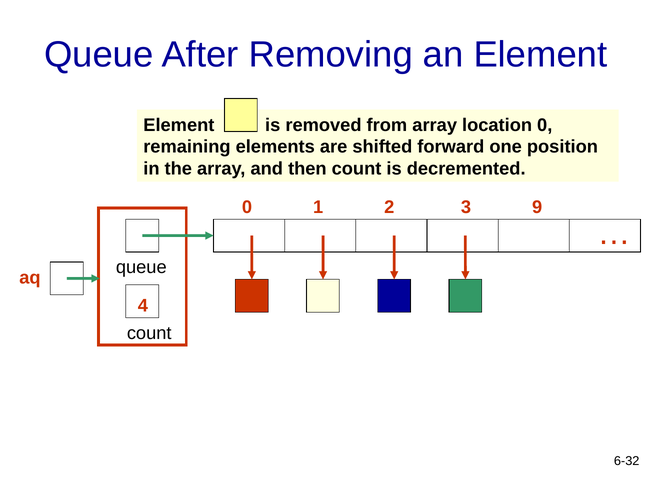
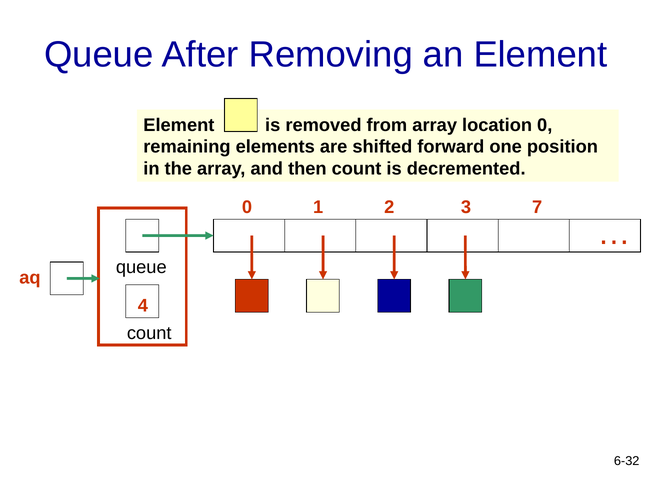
9: 9 -> 7 (537, 207)
